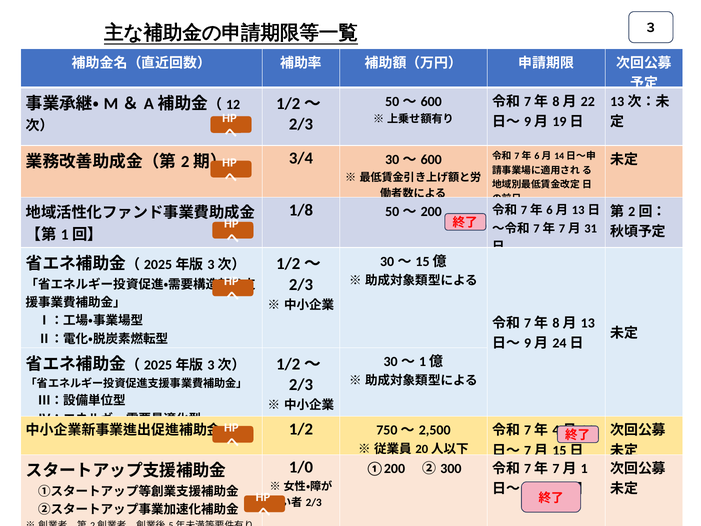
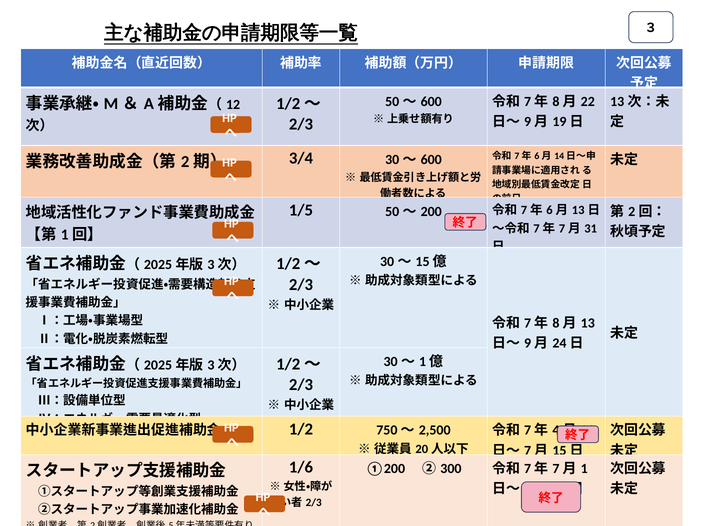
1/8: 1/8 -> 1/5 (301, 210)
1/0: 1/0 -> 1/6 (301, 467)
